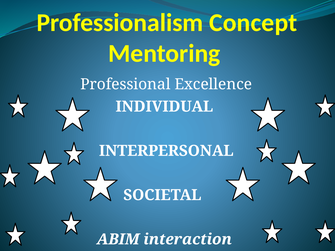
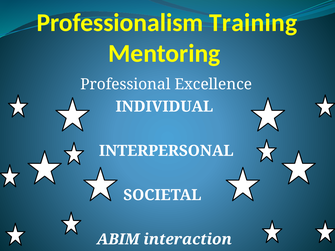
Concept: Concept -> Training (253, 23)
